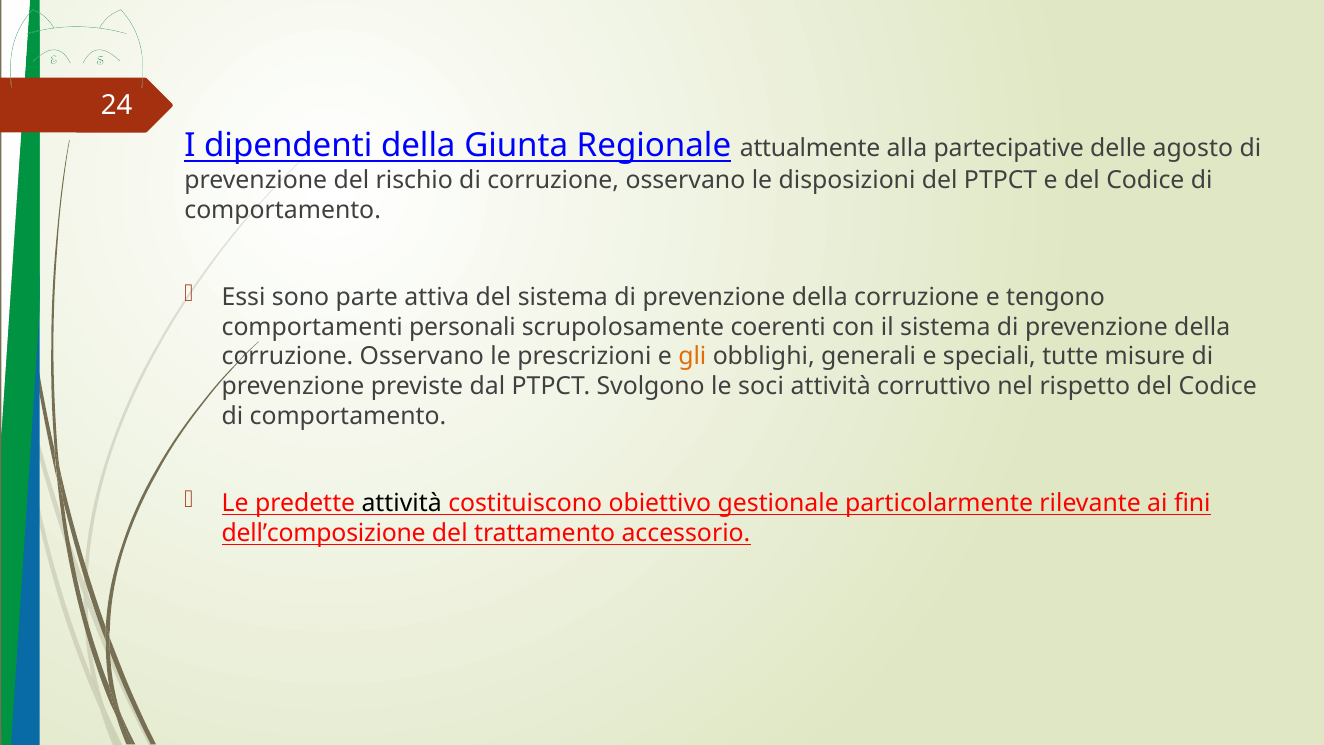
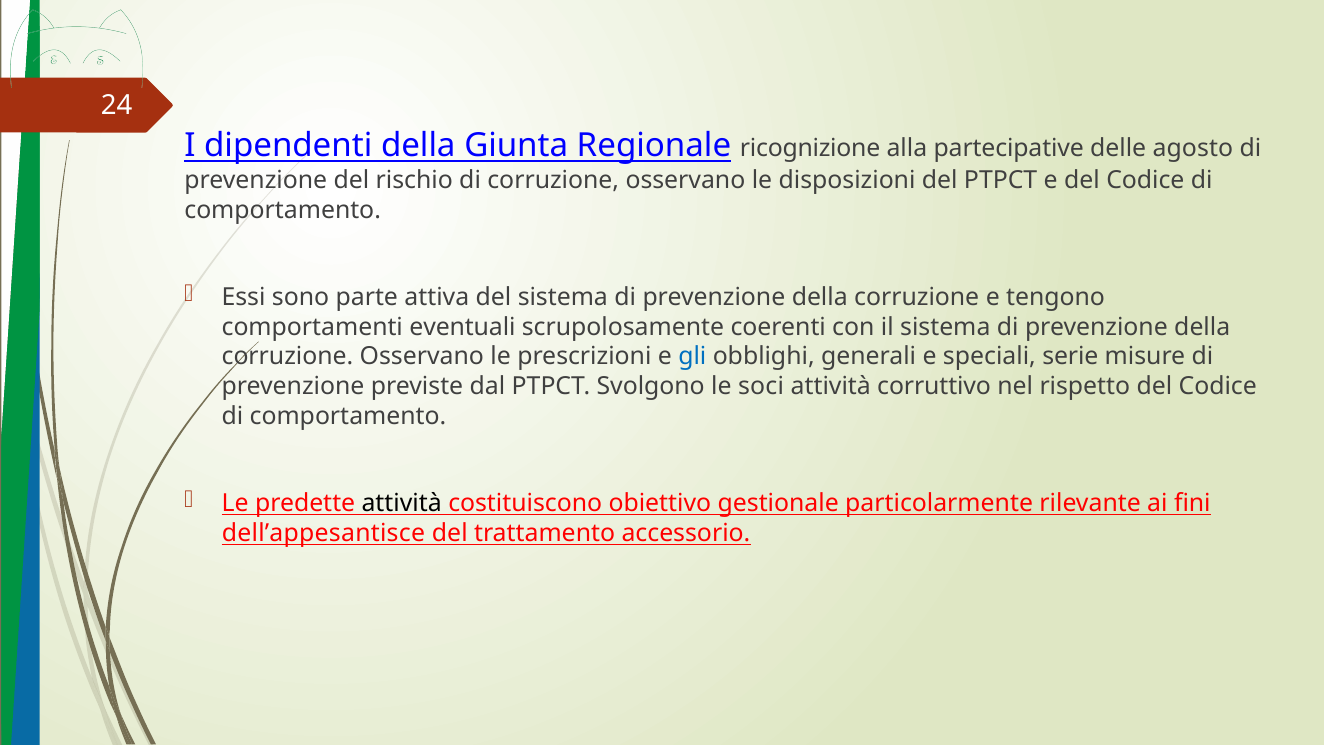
attualmente: attualmente -> ricognizione (810, 149)
personali: personali -> eventuali (462, 327)
gli colour: orange -> blue (692, 357)
tutte: tutte -> serie (1070, 357)
dell’composizione: dell’composizione -> dell’appesantisce (323, 533)
